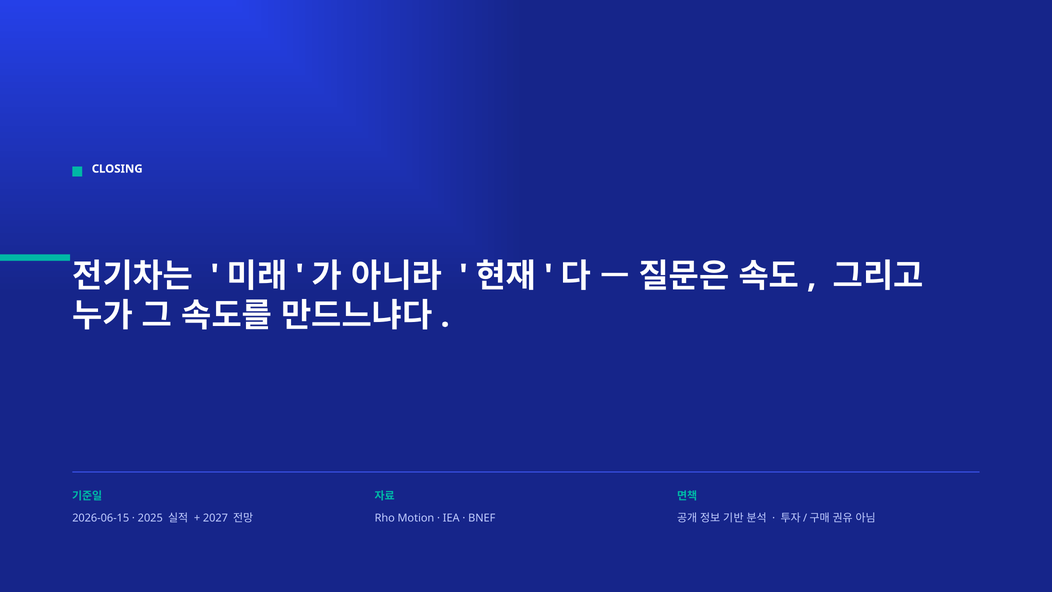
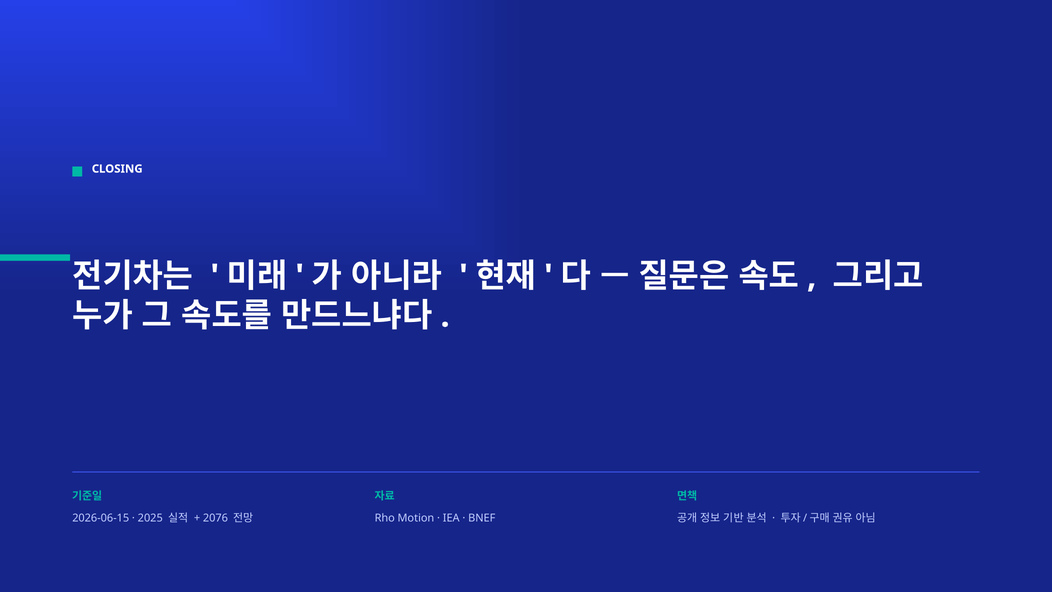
2027: 2027 -> 2076 (215, 518)
